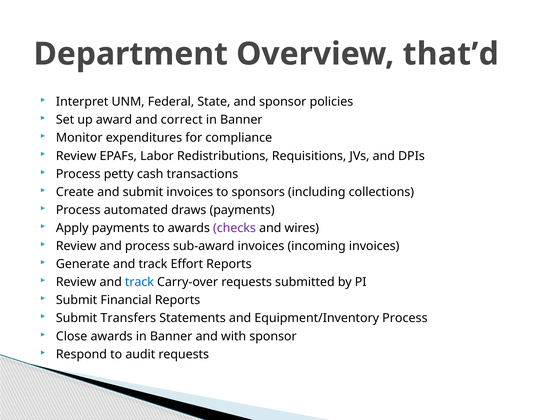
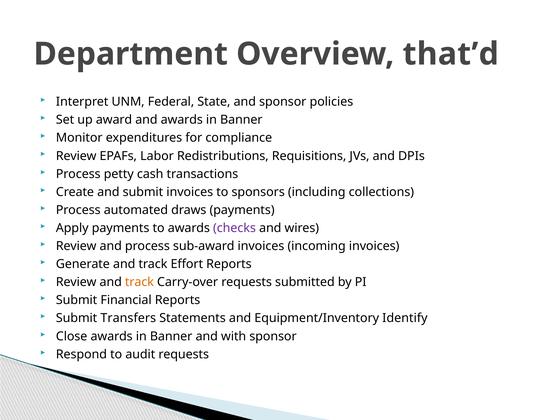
and correct: correct -> awards (182, 120)
track colour: blue -> orange (139, 282)
Equipment/Inventory Process: Process -> Identify (405, 318)
